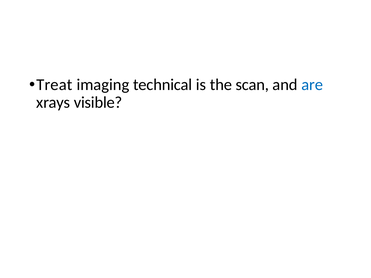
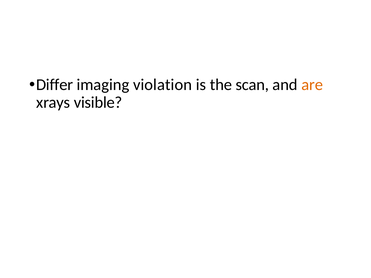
Treat: Treat -> Differ (55, 85)
technical: technical -> violation (163, 85)
are colour: blue -> orange (312, 85)
